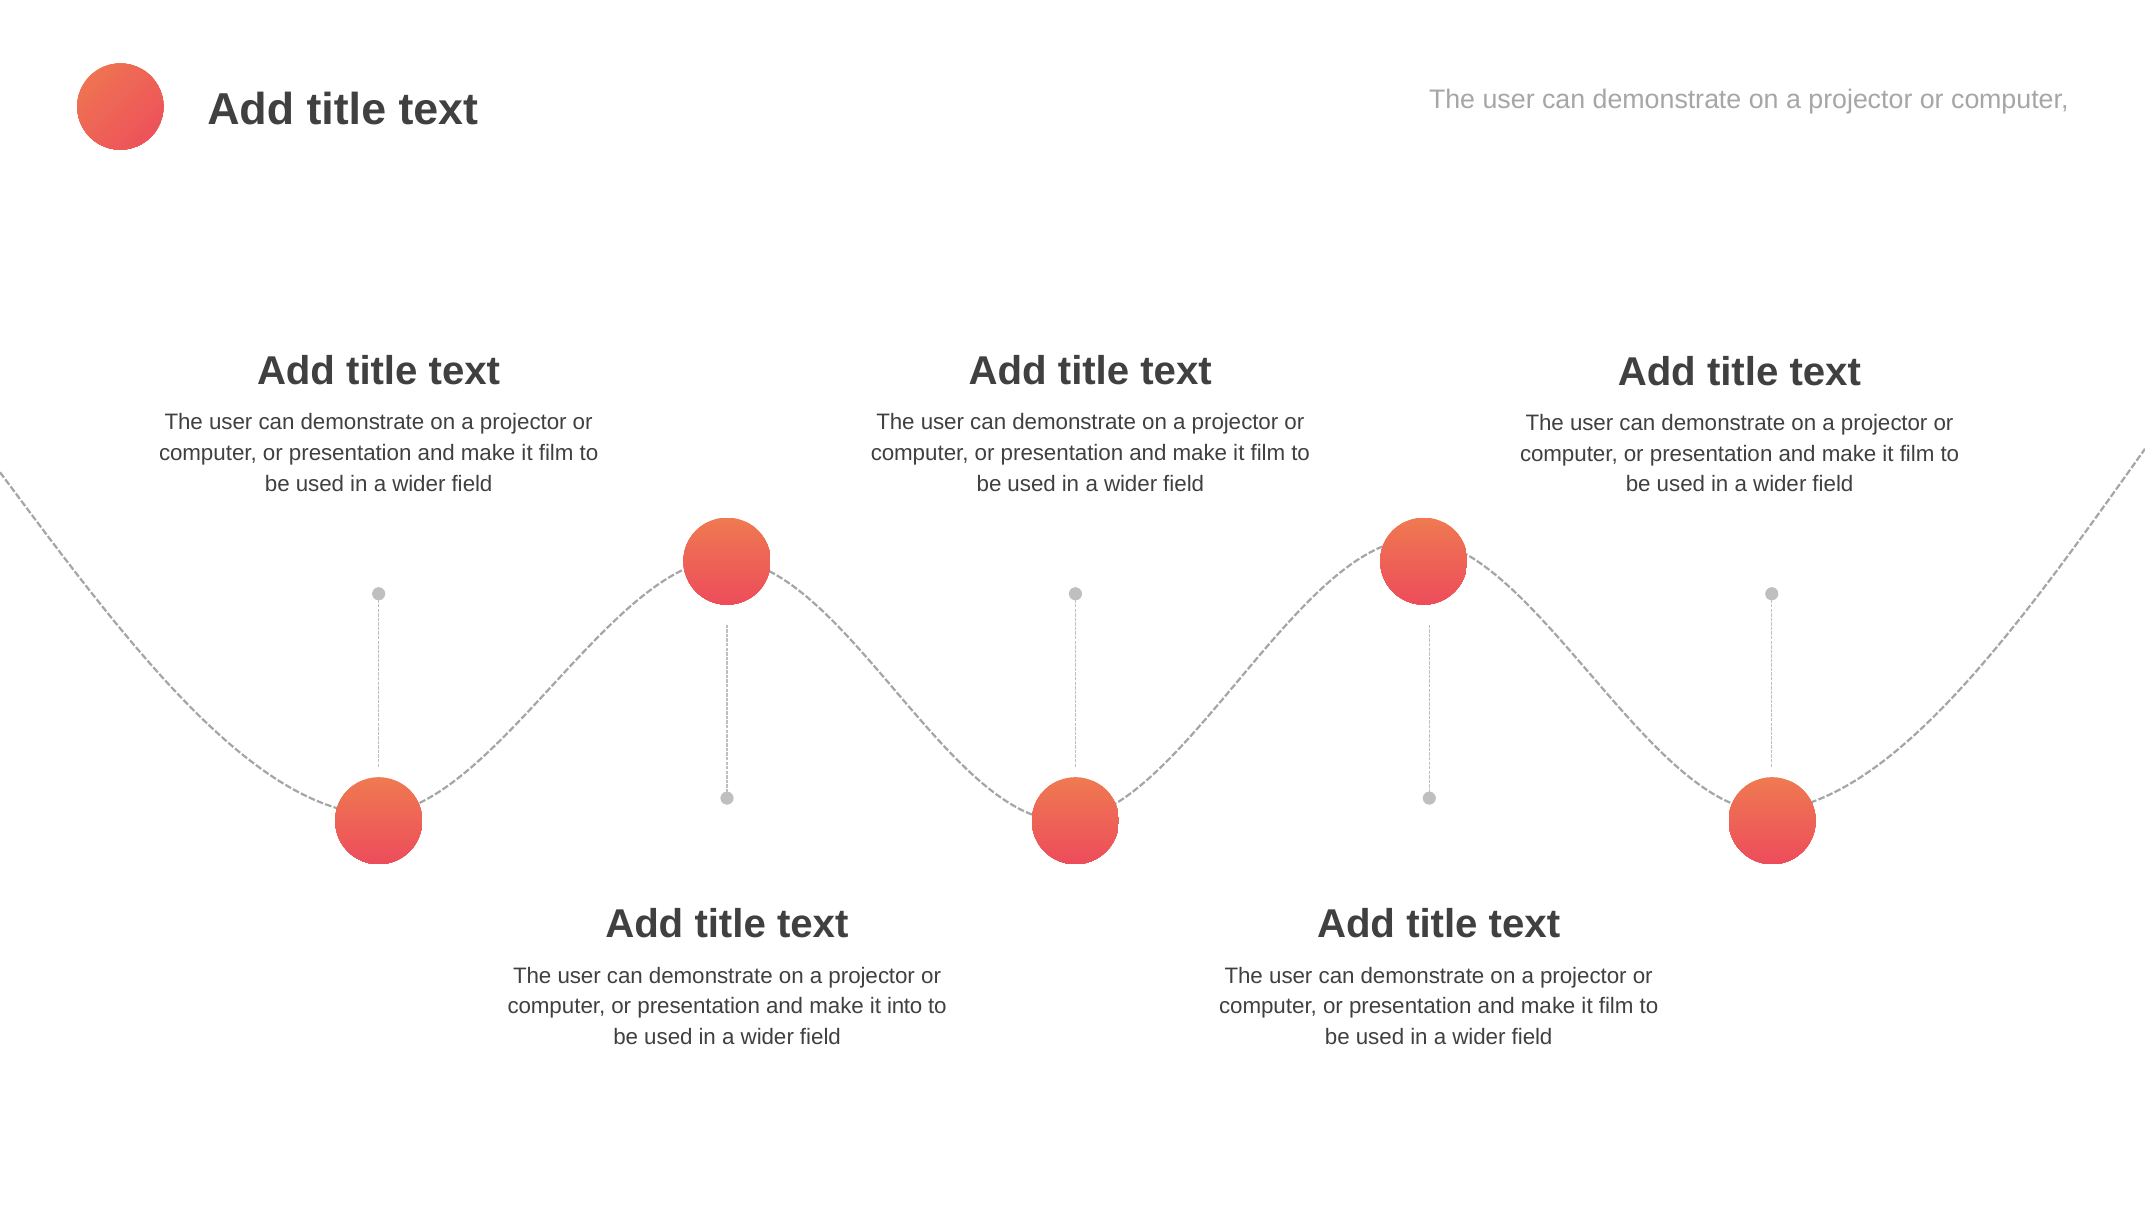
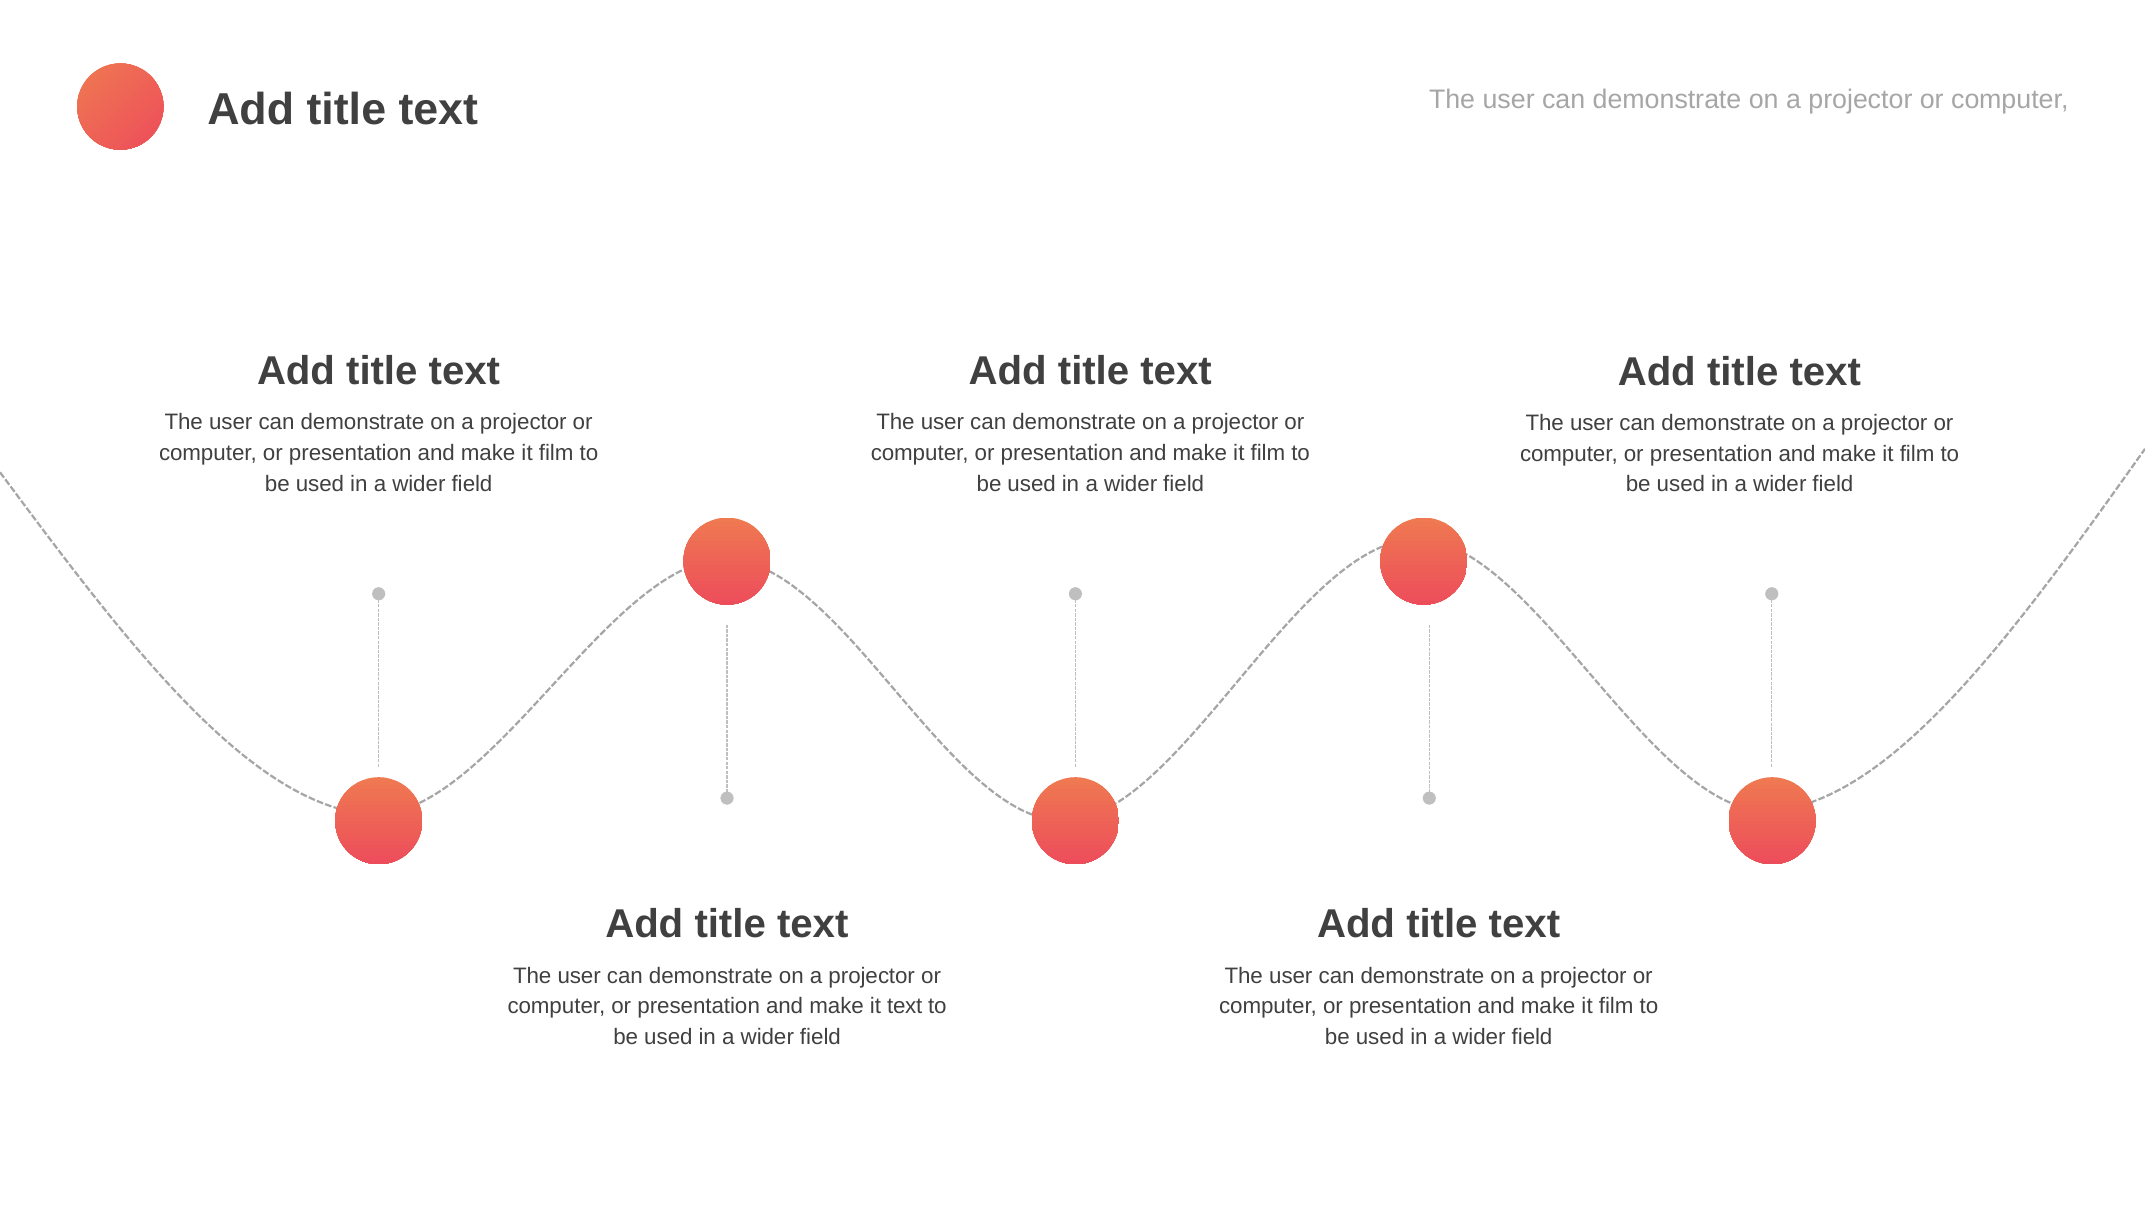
it into: into -> text (905, 1007)
